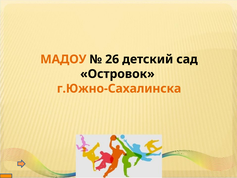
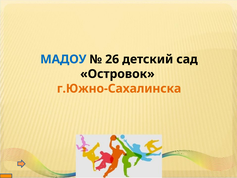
МАДОУ colour: orange -> blue (63, 59)
